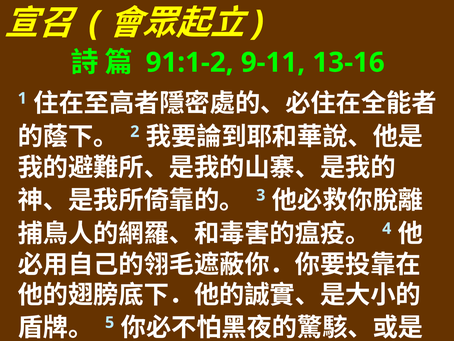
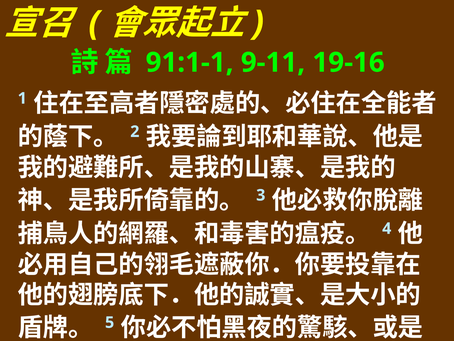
91:1-2: 91:1-2 -> 91:1-1 (190, 62)
13-16: 13-16 -> 19-16 (349, 62)
